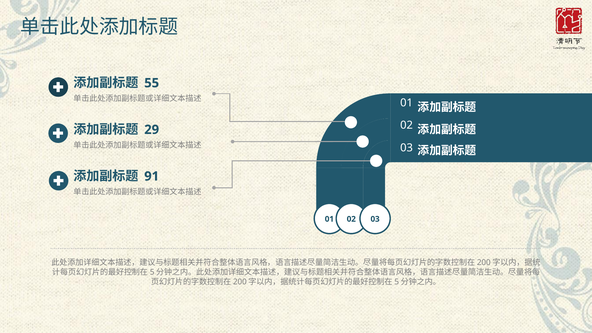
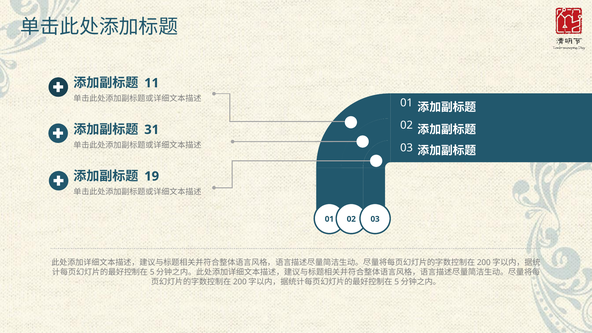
55: 55 -> 11 (152, 83)
29: 29 -> 31 (152, 130)
91: 91 -> 19 (152, 176)
